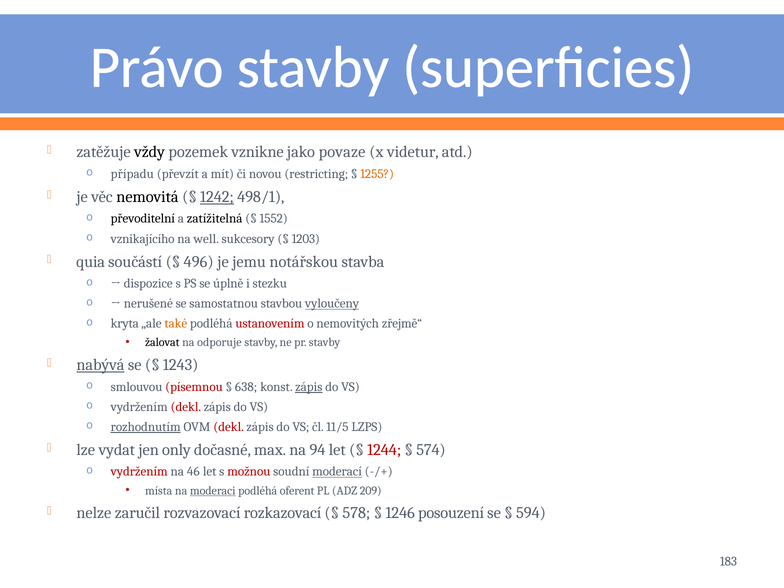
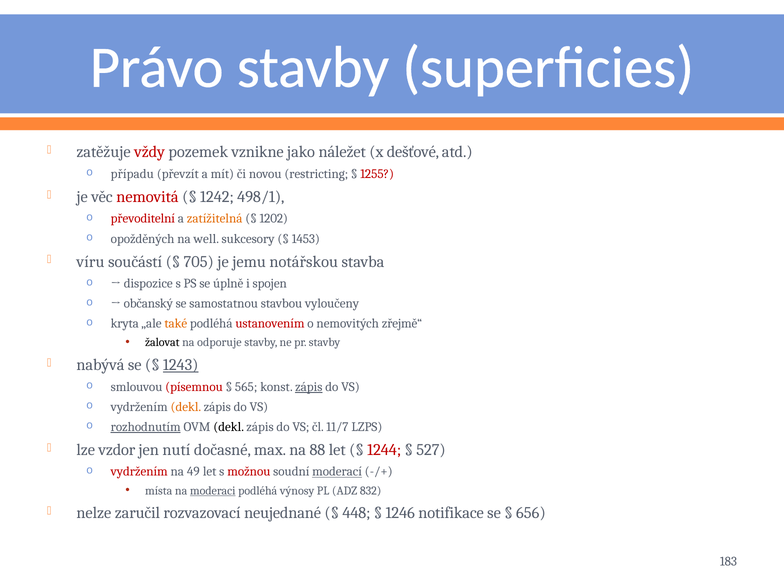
vždy colour: black -> red (150, 152)
povaze: povaze -> náležet (342, 152)
videtur: videtur -> dešťové (413, 152)
1255 colour: orange -> red (377, 174)
nemovitá colour: black -> red (148, 197)
1242 underline: present -> none (217, 197)
převoditelní colour: black -> red (143, 219)
zatížitelná colour: black -> orange (215, 219)
1552: 1552 -> 1202 (274, 219)
vznikajícího: vznikajícího -> opožděných (143, 239)
1203: 1203 -> 1453 (306, 239)
quia: quia -> víru (90, 262)
496: 496 -> 705 (199, 262)
stezku: stezku -> spojen (270, 284)
nerušené: nerušené -> občanský (148, 304)
vyloučeny underline: present -> none (332, 304)
nabývá underline: present -> none (100, 365)
1243 underline: none -> present (181, 365)
638: 638 -> 565 (246, 387)
dekl colour: red -> orange (186, 407)
dekl colour: red -> black (229, 427)
11/5: 11/5 -> 11/7 (337, 427)
vydat: vydat -> vzdor (117, 450)
only: only -> nutí (176, 450)
94: 94 -> 88 (317, 450)
574: 574 -> 527 (431, 450)
46: 46 -> 49 (193, 472)
oferent: oferent -> výnosy (297, 491)
209: 209 -> 832 (371, 491)
rozkazovací: rozkazovací -> neujednané (283, 513)
578: 578 -> 448 (356, 513)
posouzení: posouzení -> notifikace (451, 513)
594: 594 -> 656 (531, 513)
